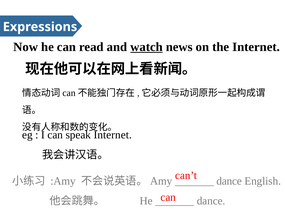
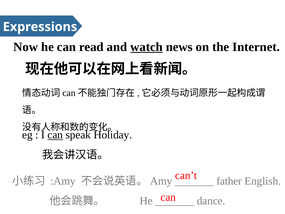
can underline: none -> present (55, 135)
speak Internet: Internet -> Holiday (113, 135)
dance: dance -> father (229, 181)
